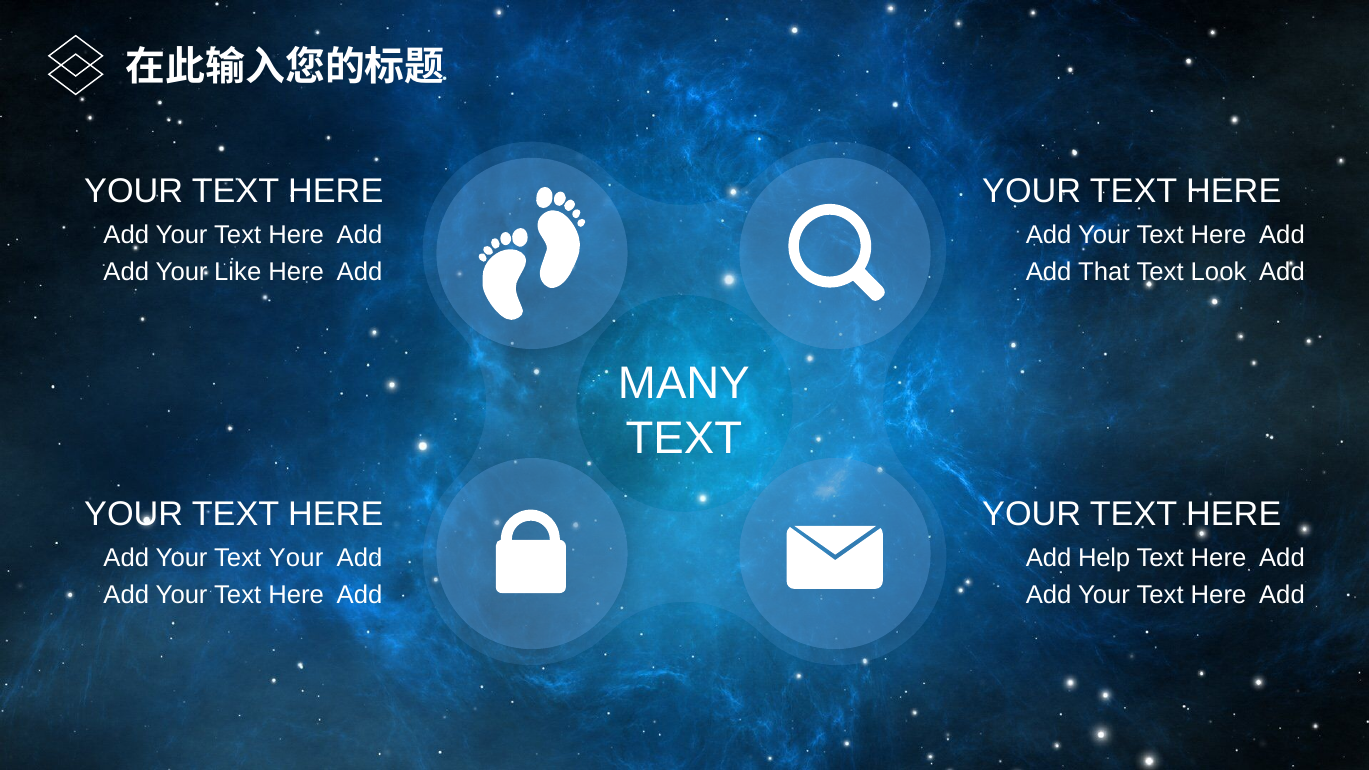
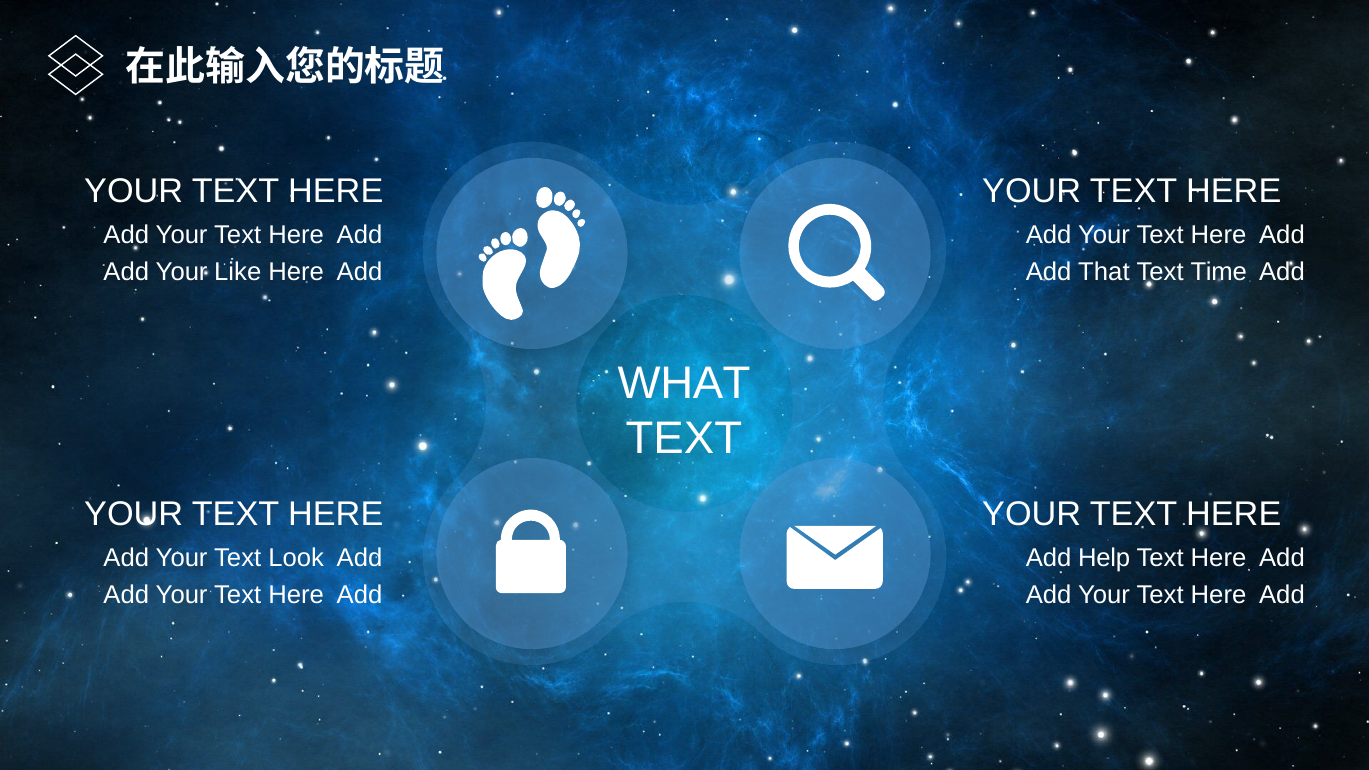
Look: Look -> Time (1219, 272)
MANY: MANY -> WHAT (684, 383)
Your Text Your: Your -> Look (296, 558)
